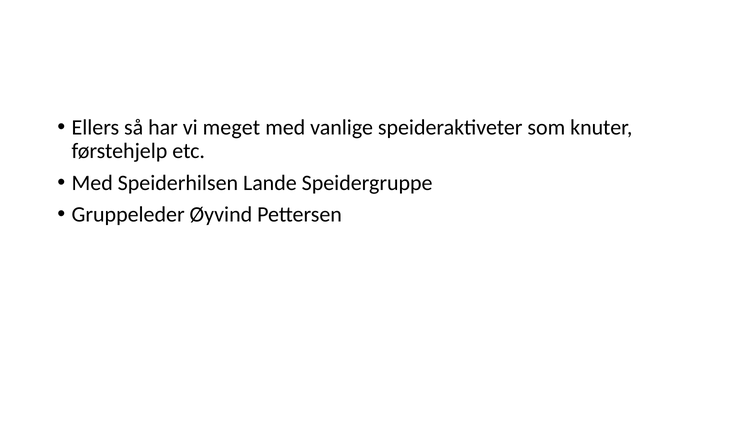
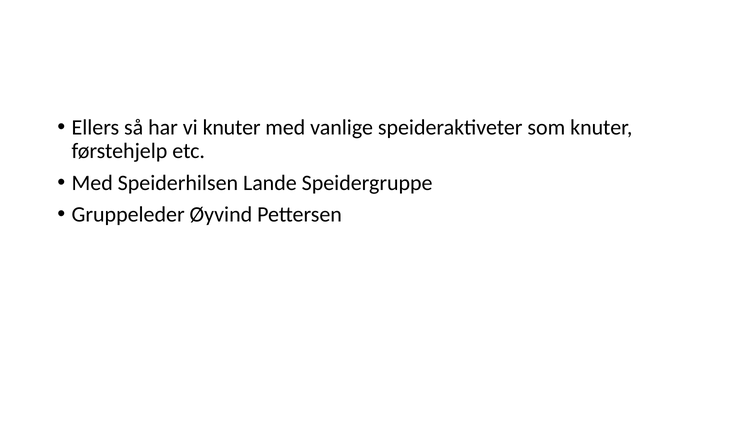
vi meget: meget -> knuter (232, 127)
